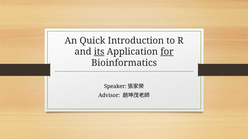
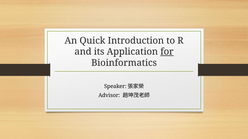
its underline: present -> none (99, 52)
